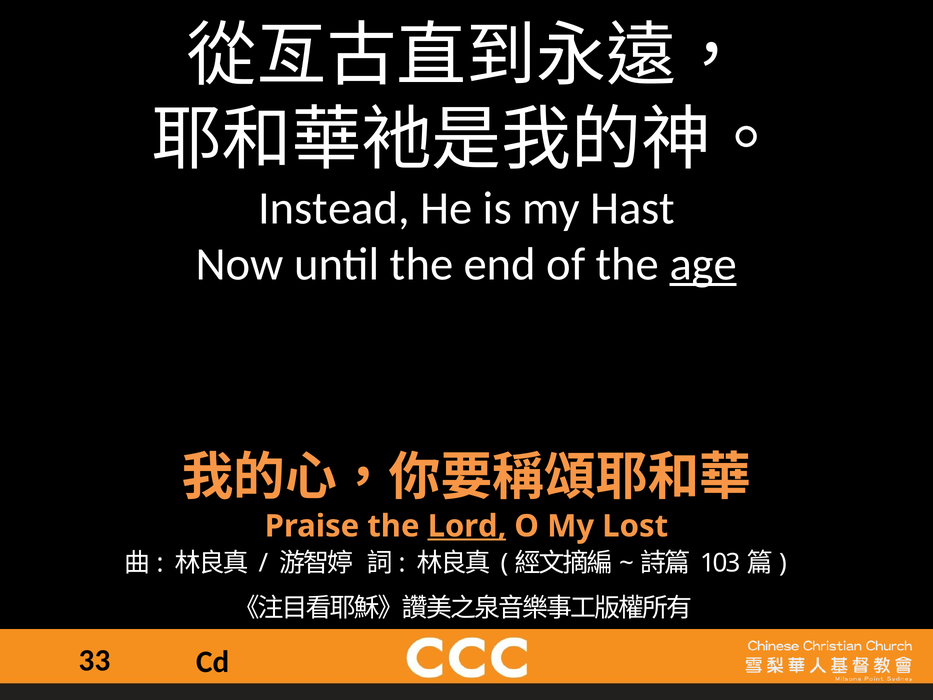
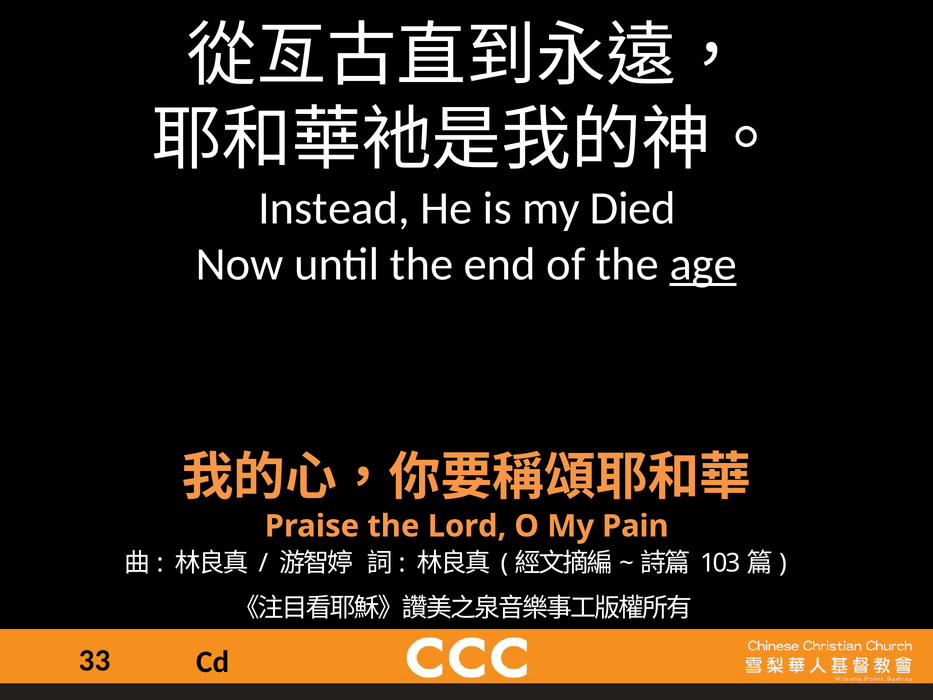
Hast: Hast -> Died (633, 208)
Lord underline: present -> none (467, 526)
Lost: Lost -> Pain (635, 526)
